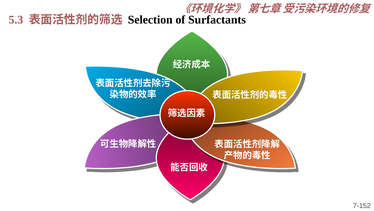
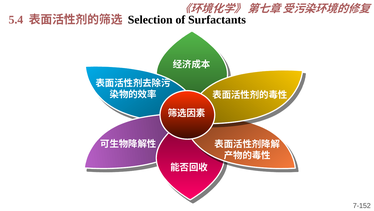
5.3: 5.3 -> 5.4 (16, 20)
